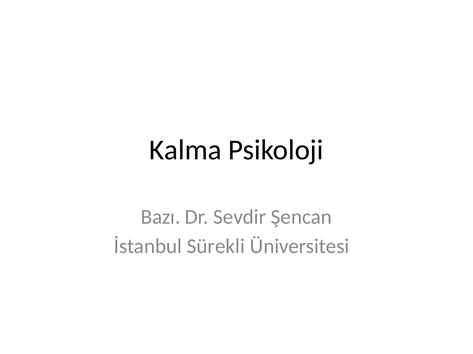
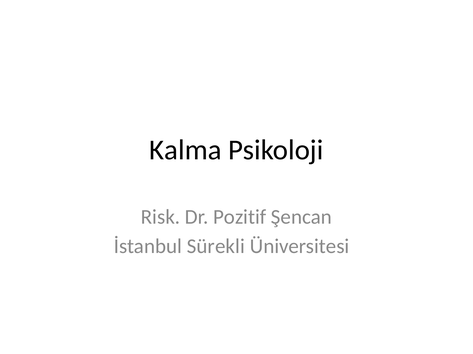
Bazı: Bazı -> Risk (161, 217)
Sevdir: Sevdir -> Pozitif (240, 217)
